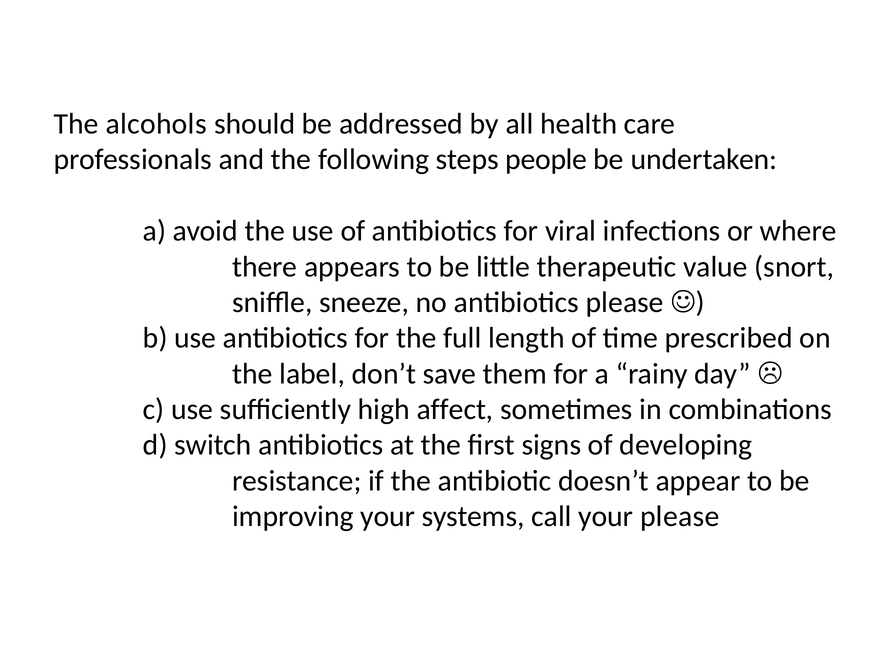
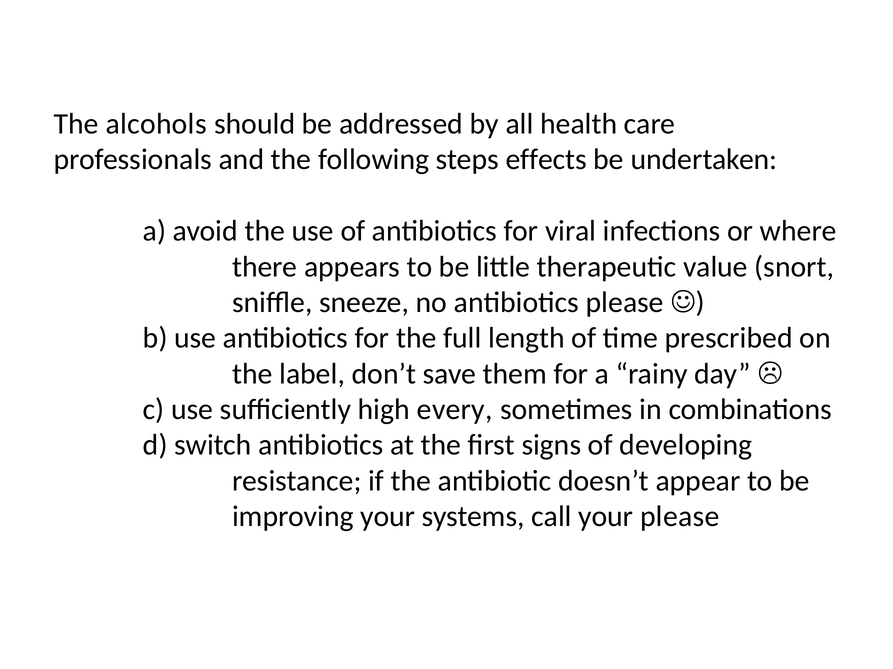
people: people -> effects (546, 160)
affect: affect -> every (455, 410)
